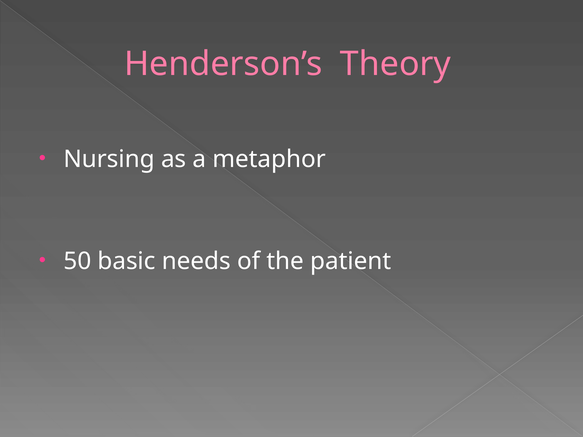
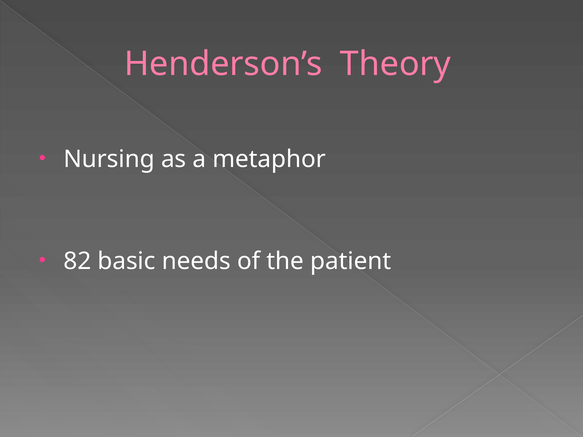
50: 50 -> 82 (77, 261)
